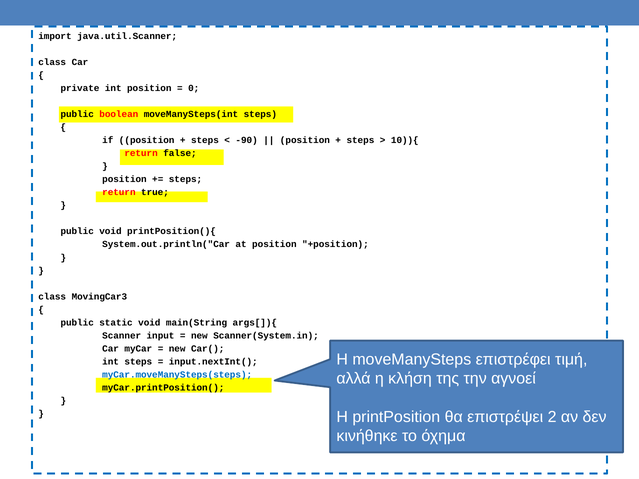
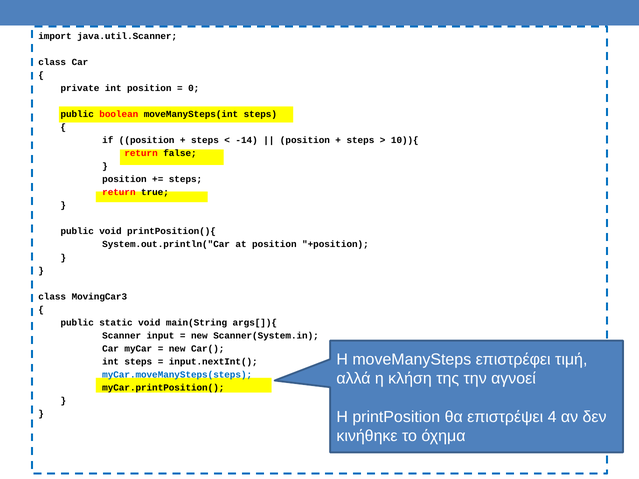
-90: -90 -> -14 (247, 140)
2: 2 -> 4 (552, 417)
